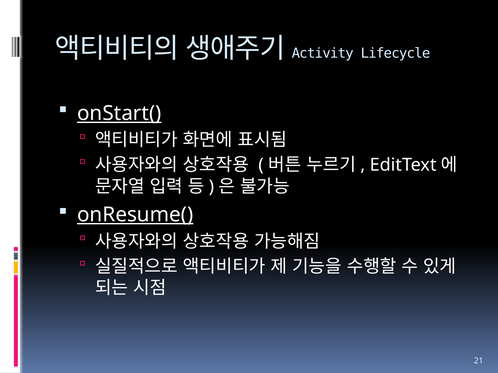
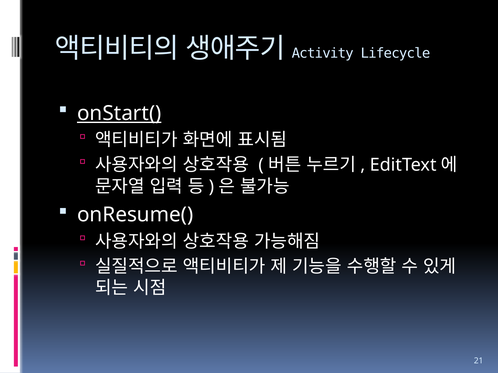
onResume( underline: present -> none (135, 215)
